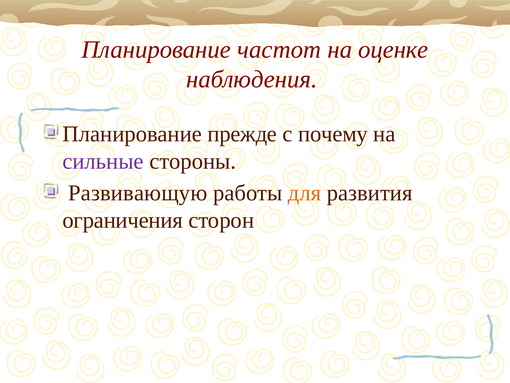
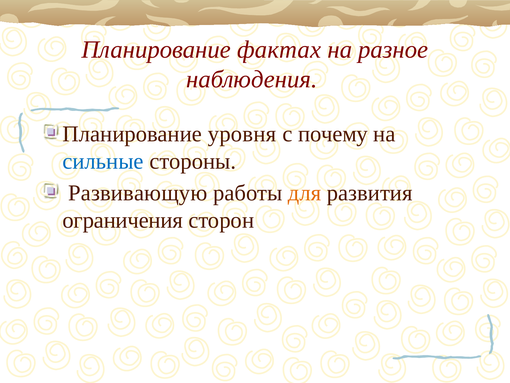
частот: частот -> фактах (279, 49)
оценке: оценке -> разное (393, 49)
прежде: прежде -> уровня (242, 134)
сильные colour: purple -> blue (103, 161)
